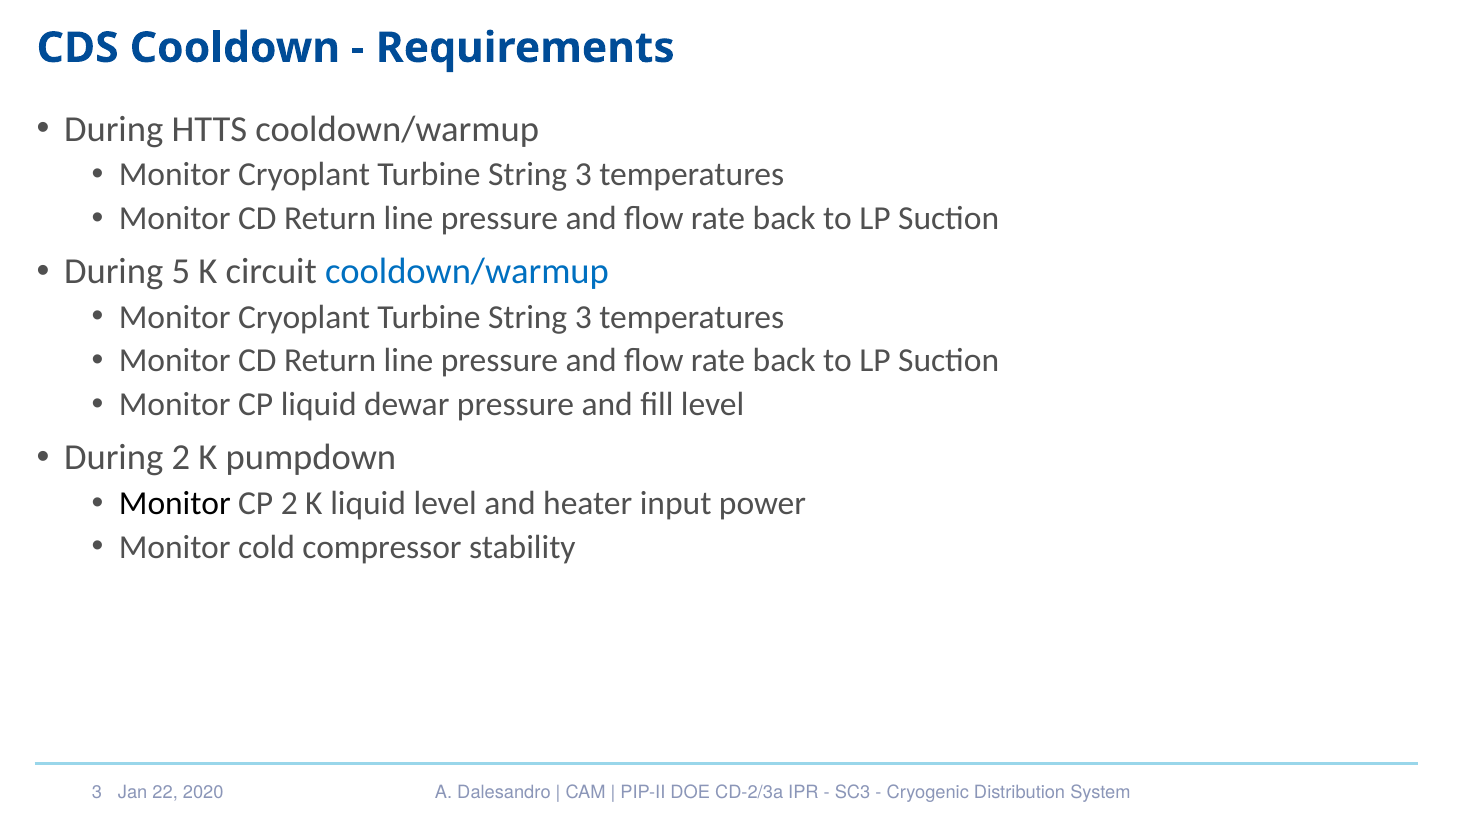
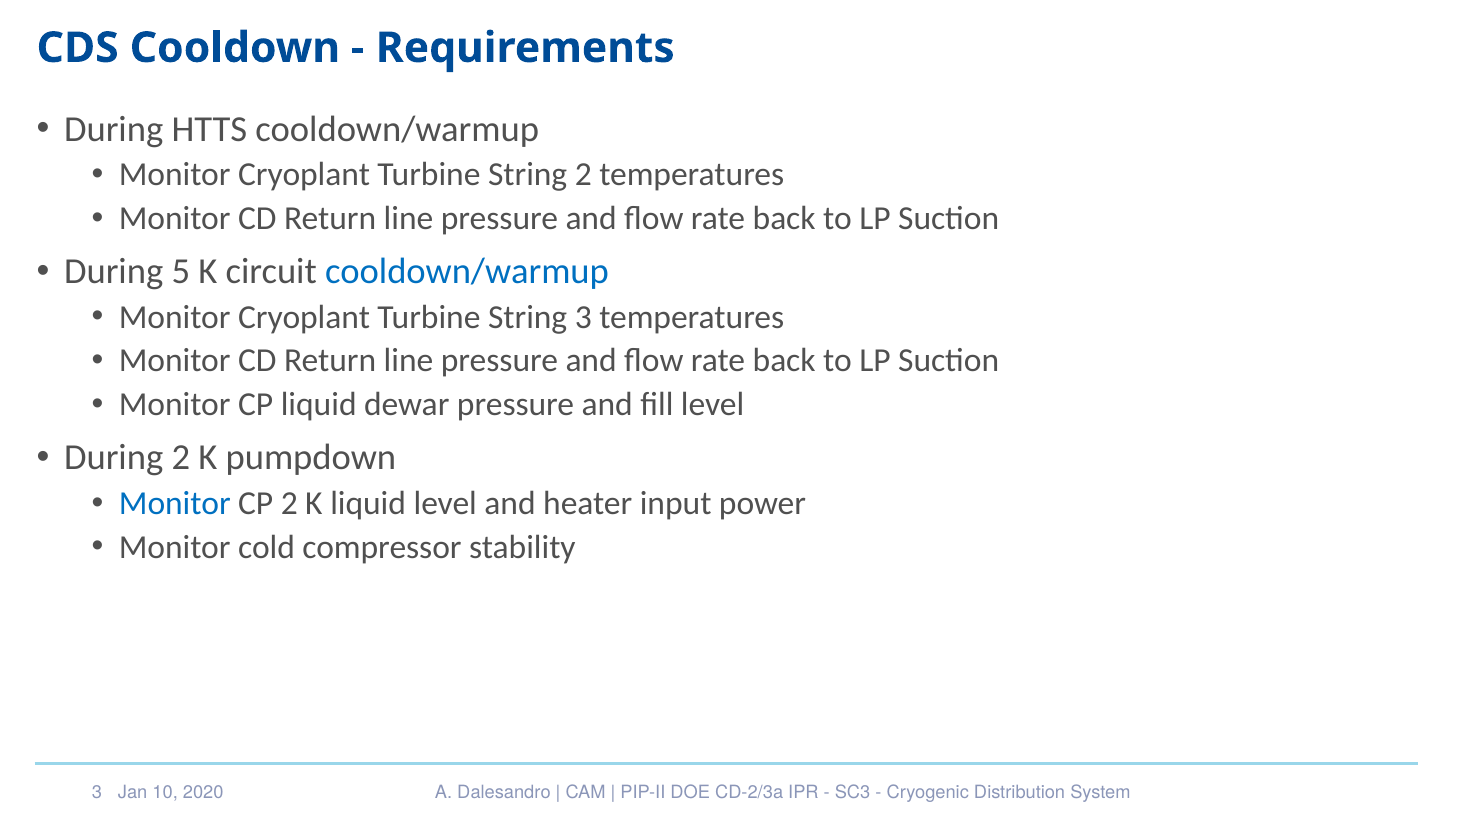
3: 3 -> 2 (583, 175)
Monitor colour: black -> blue (175, 504)
22: 22 -> 10 (165, 793)
